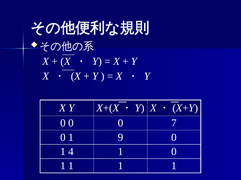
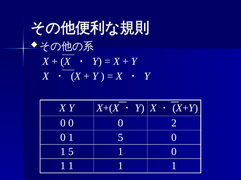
7: 7 -> 2 (174, 124)
9: 9 -> 5 (121, 138)
4: 4 -> 5 (71, 152)
